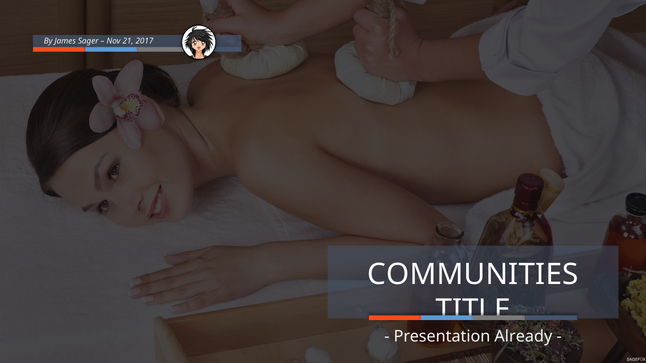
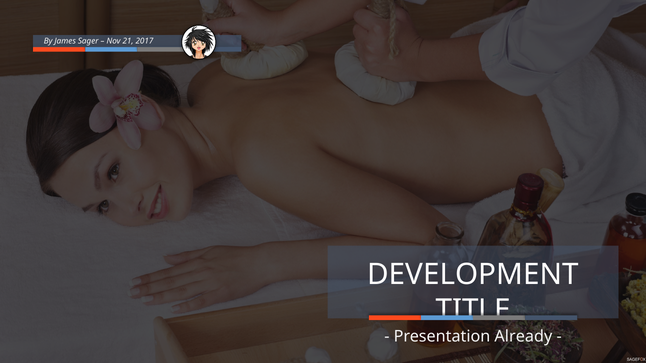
COMMUNITIES: COMMUNITIES -> DEVELOPMENT (473, 275)
